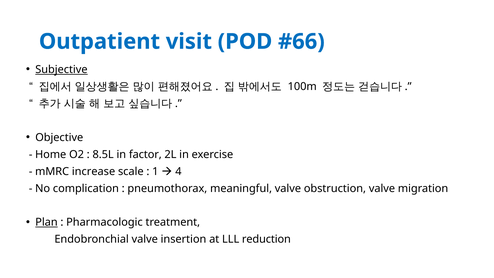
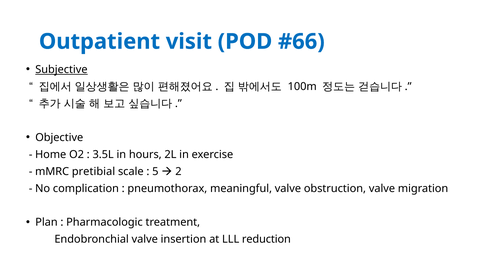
8.5L: 8.5L -> 3.5L (103, 154)
factor: factor -> hours (145, 154)
increase: increase -> pretibial (94, 171)
1: 1 -> 5 (155, 171)
4: 4 -> 2 (178, 171)
Plan underline: present -> none (46, 222)
